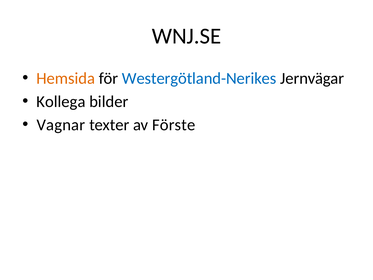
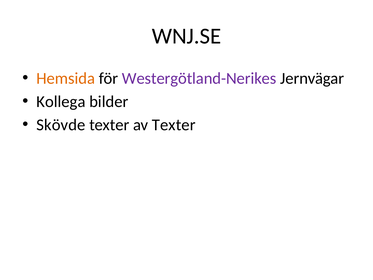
Westergötland-Nerikes colour: blue -> purple (199, 78)
Vagnar: Vagnar -> Skövde (61, 125)
av Förste: Förste -> Texter (174, 125)
